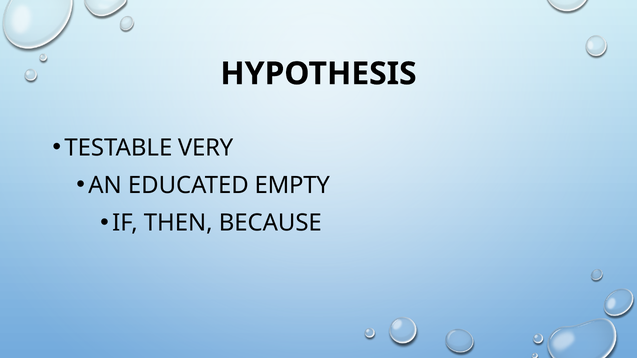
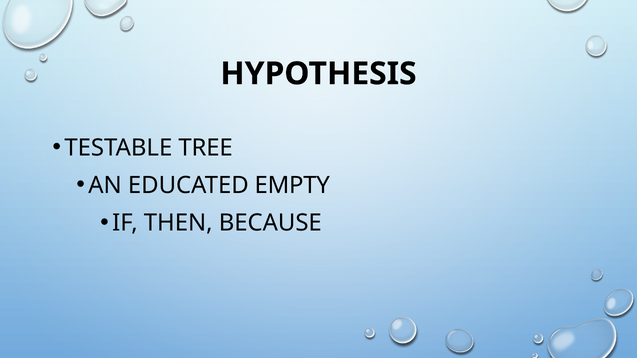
VERY: VERY -> TREE (206, 148)
